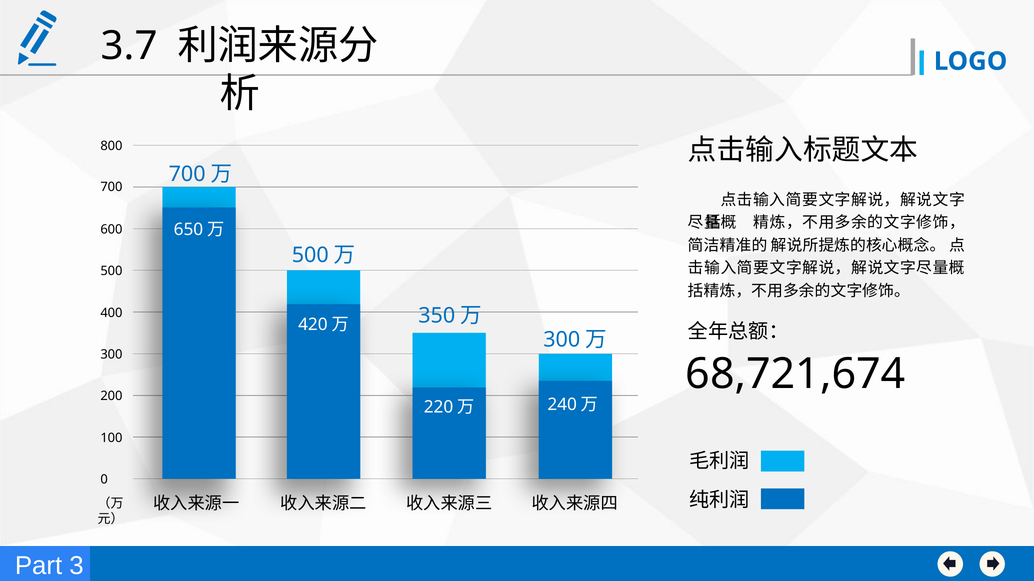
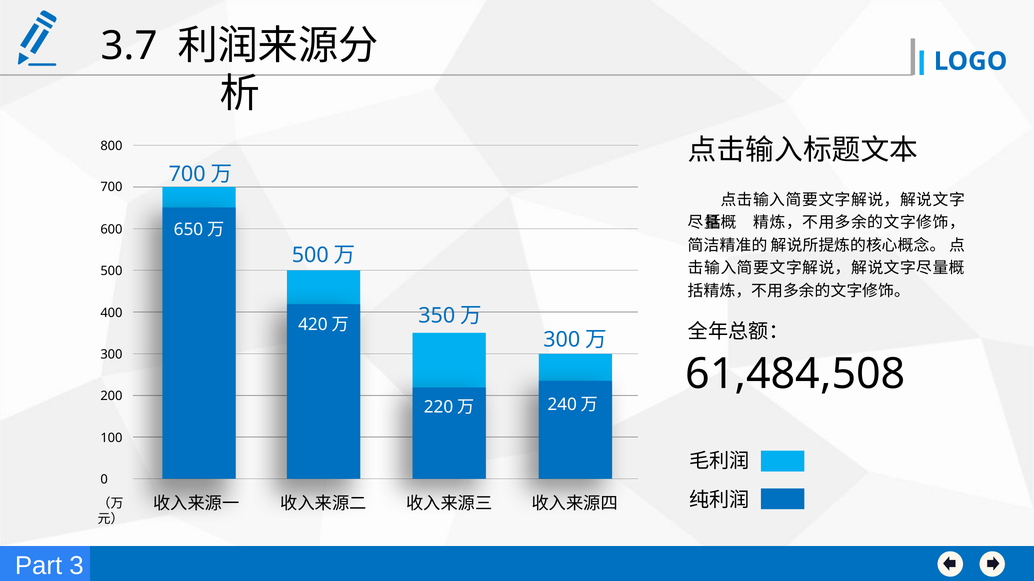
68,721,674: 68,721,674 -> 61,484,508 (795, 374)
